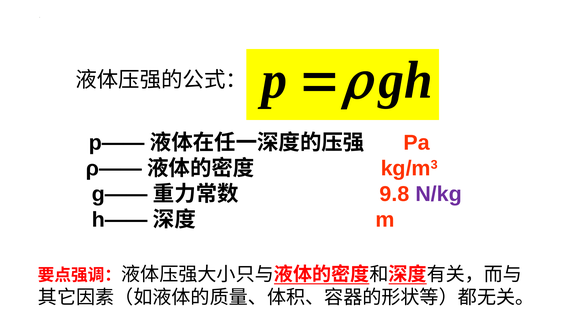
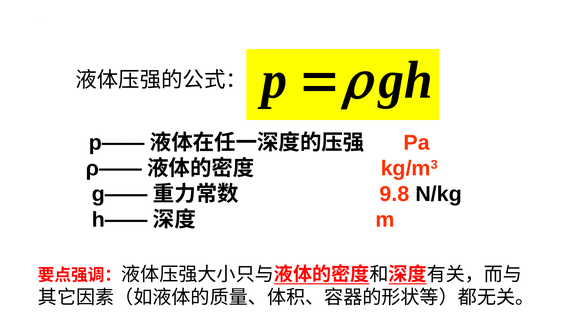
N/kg colour: purple -> black (439, 194)
